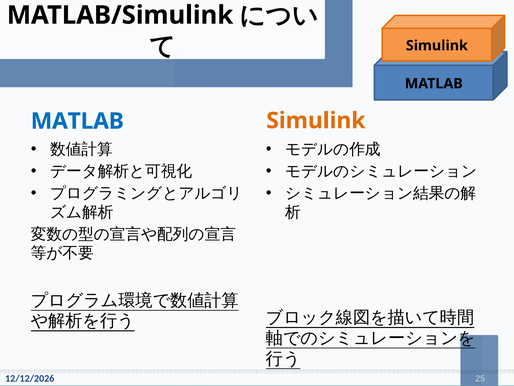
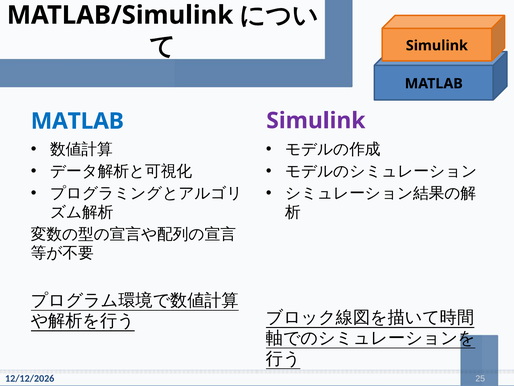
Simulink colour: orange -> purple (316, 121)
